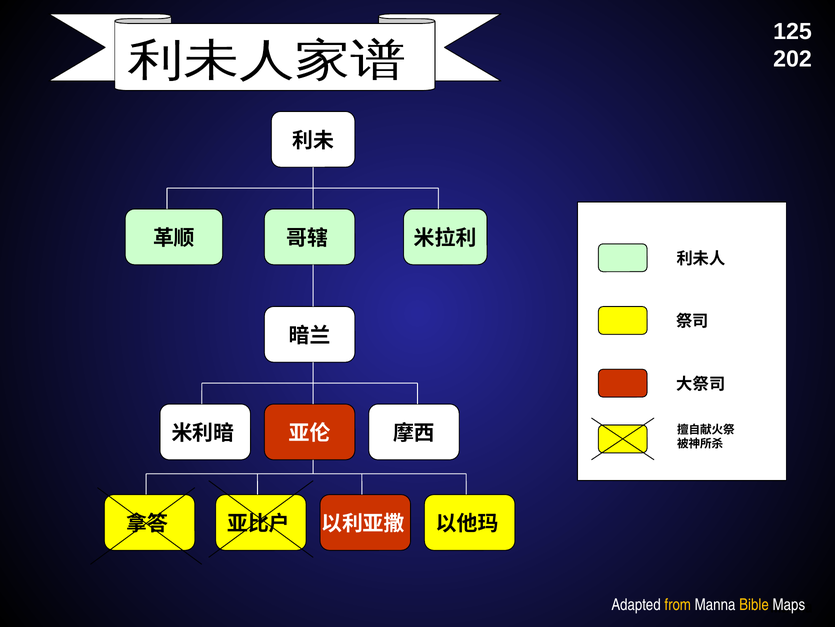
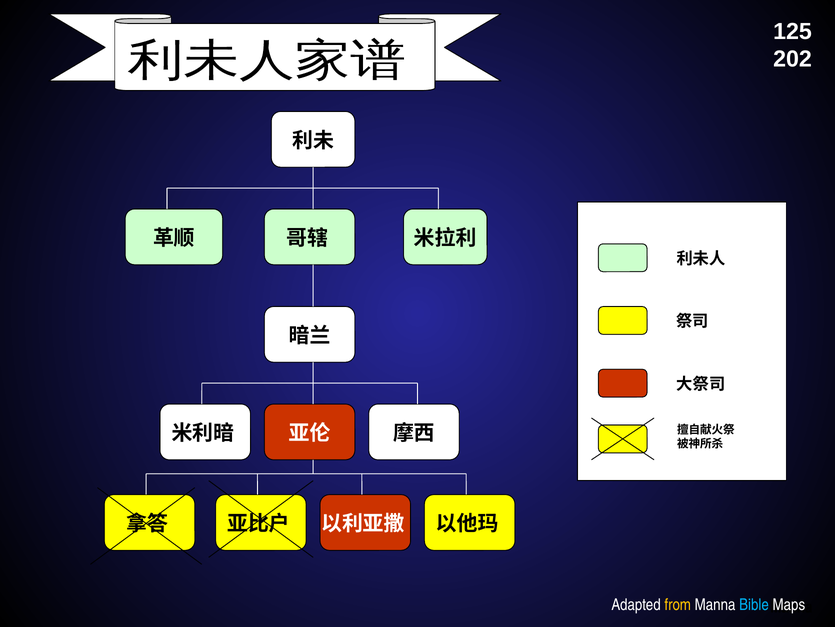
Bible colour: yellow -> light blue (754, 604)
